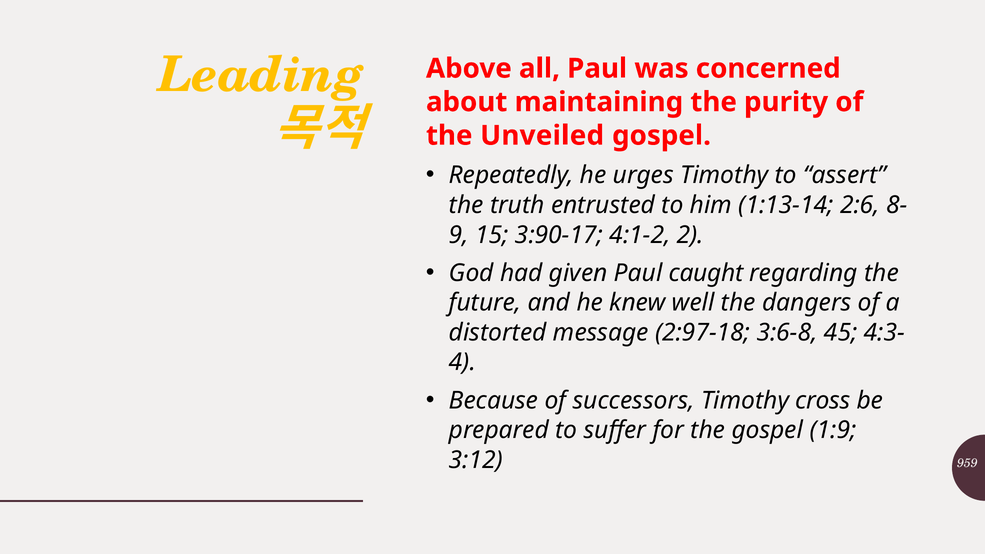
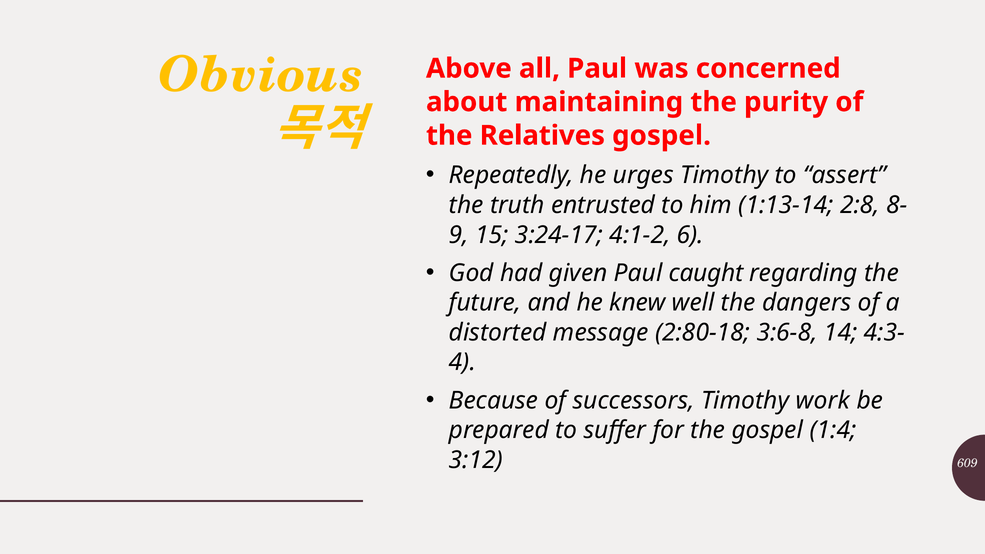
Leading: Leading -> Obvious (261, 75)
Unveiled: Unveiled -> Relatives (542, 136)
2:6: 2:6 -> 2:8 (860, 205)
3:90-17: 3:90-17 -> 3:24-17 (559, 235)
2: 2 -> 6 (690, 235)
2:97-18: 2:97-18 -> 2:80-18 (703, 333)
45: 45 -> 14 (841, 333)
cross: cross -> work (823, 400)
1:9: 1:9 -> 1:4 (833, 430)
959: 959 -> 609 (967, 463)
